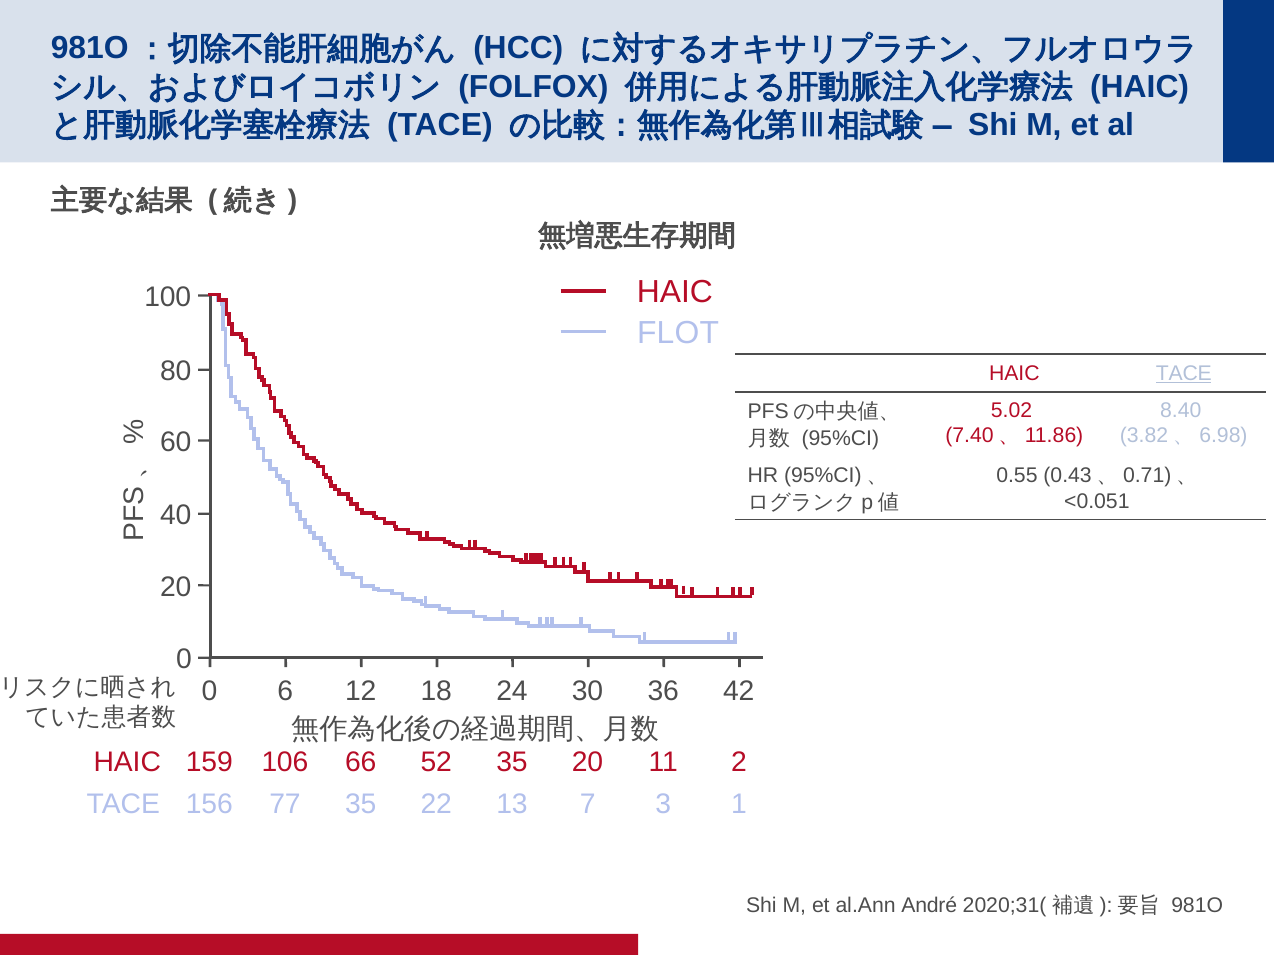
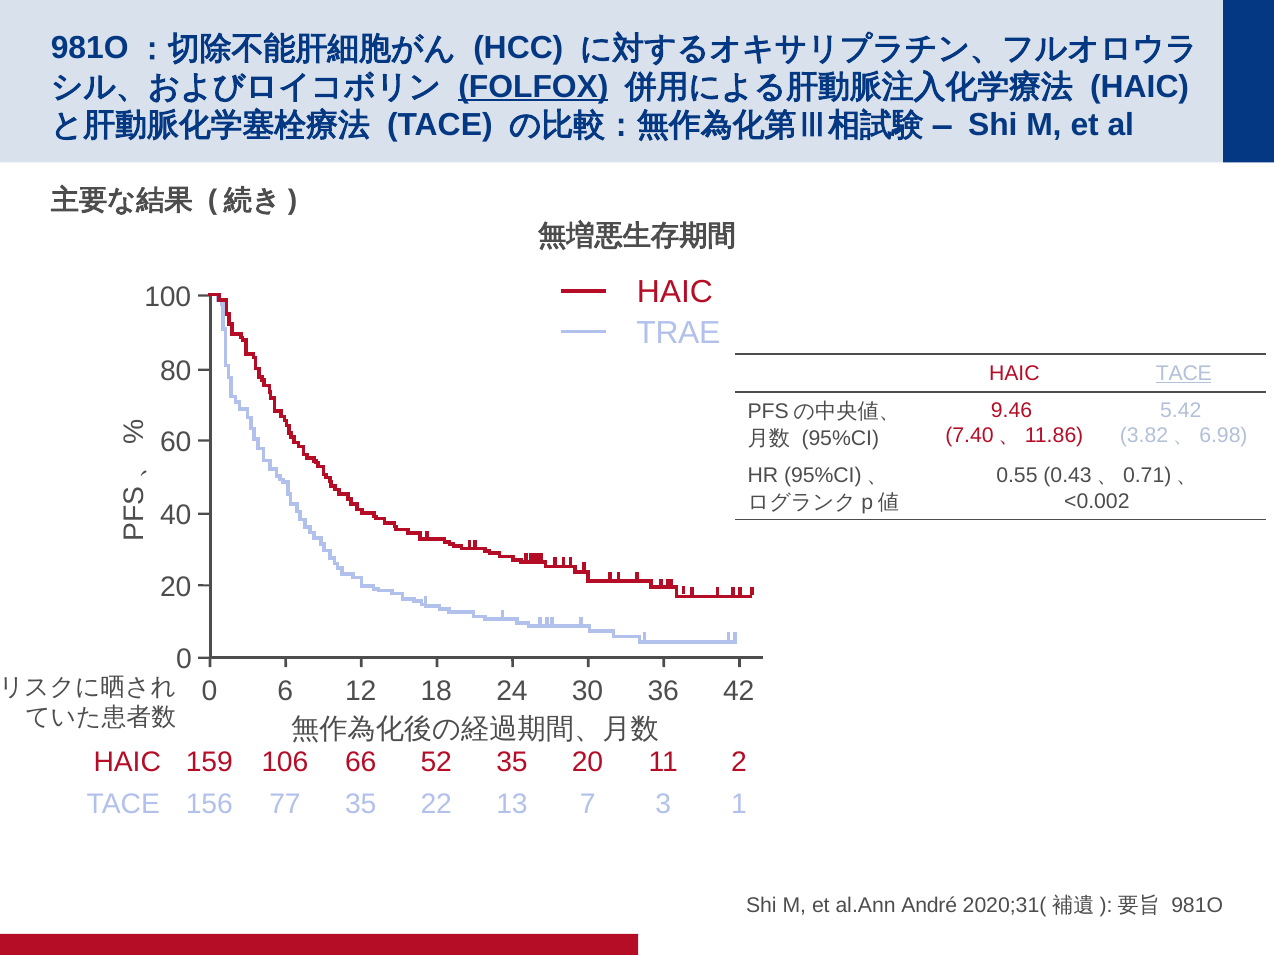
FOLFOX underline: none -> present (533, 87)
FLOT: FLOT -> TRAE (678, 333)
5.02: 5.02 -> 9.46 (1012, 411)
8.40: 8.40 -> 5.42 (1181, 411)
<0.051: <0.051 -> <0.002 (1097, 502)
